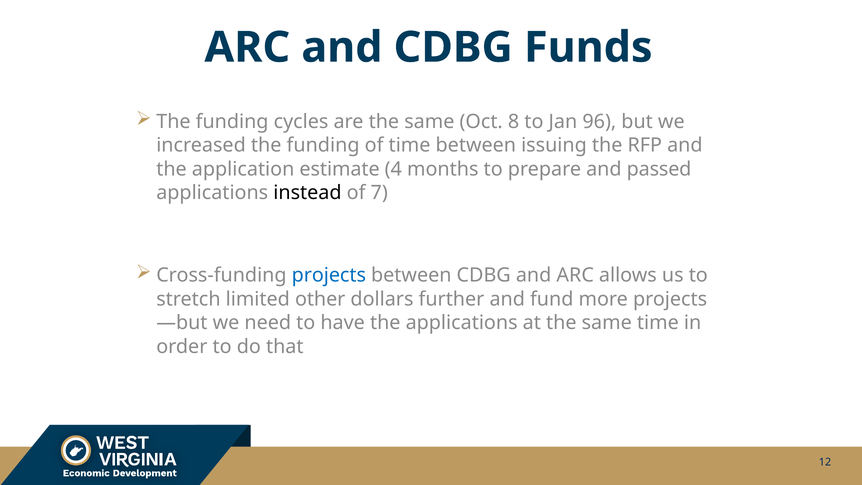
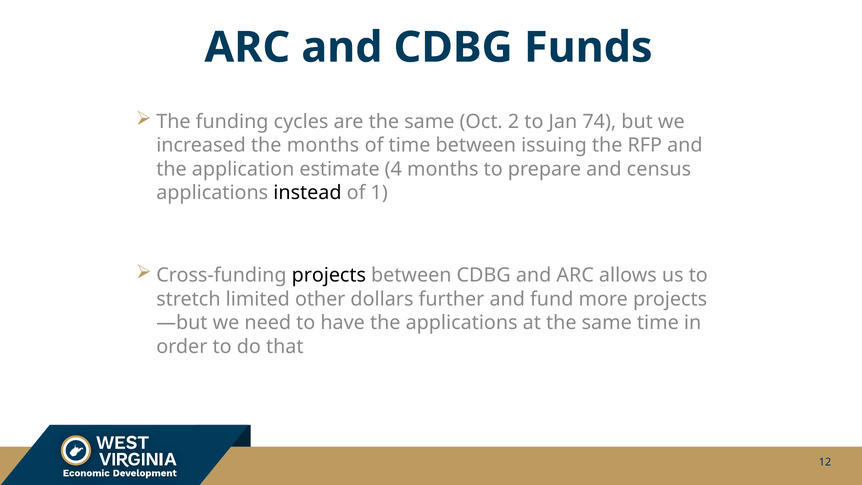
8: 8 -> 2 (514, 122)
96: 96 -> 74 (599, 122)
increased the funding: funding -> months (323, 145)
passed: passed -> census (659, 169)
7: 7 -> 1 (379, 193)
projects colour: blue -> black (329, 275)
